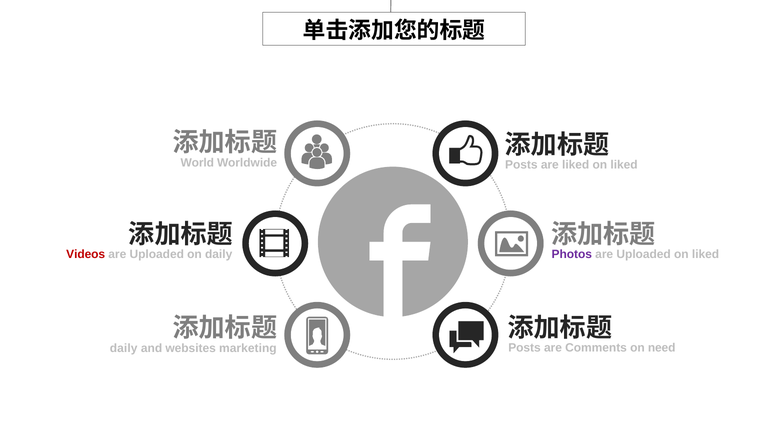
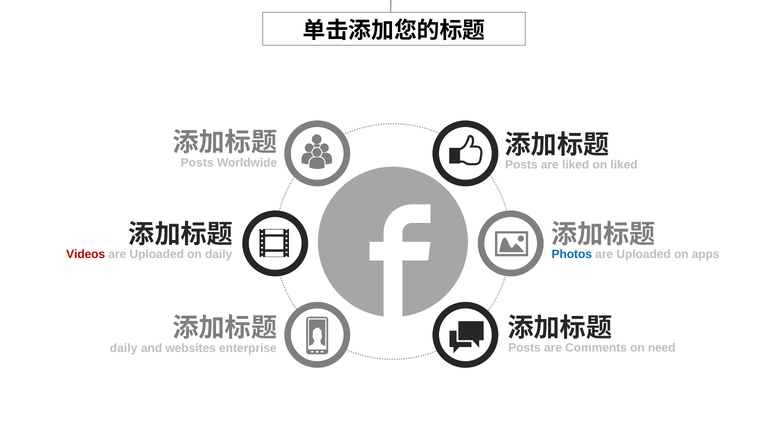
World: World -> Posts (197, 163)
Photos colour: purple -> blue (572, 254)
Uploaded on liked: liked -> apps (706, 254)
marketing: marketing -> enterprise (248, 348)
